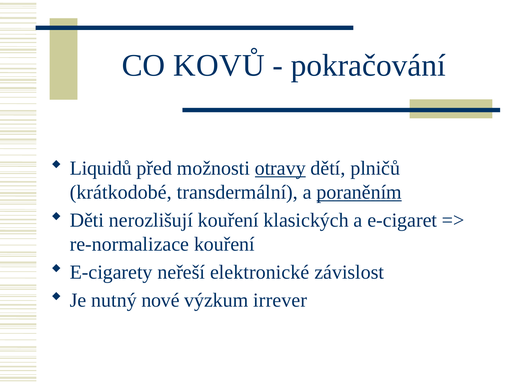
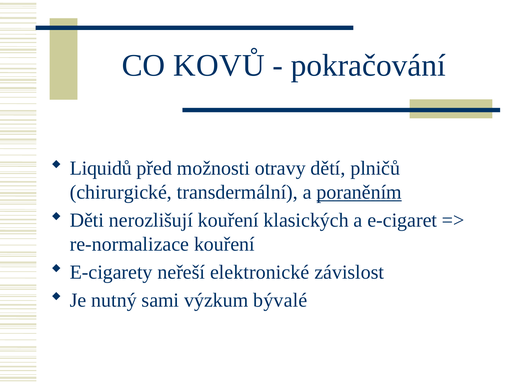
otravy underline: present -> none (280, 168)
krátkodobé: krátkodobé -> chirurgické (121, 192)
nové: nové -> sami (160, 300)
irrever: irrever -> bývalé (280, 300)
